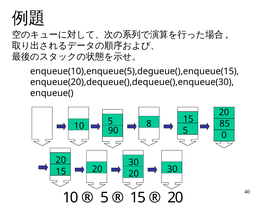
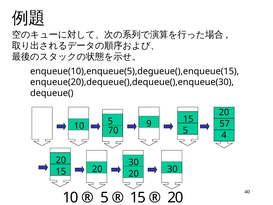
enqueue(: enqueue( -> dequeue( (52, 93)
85: 85 -> 57 (225, 123)
8: 8 -> 9 (149, 123)
90: 90 -> 70 (113, 130)
0: 0 -> 4 (224, 135)
